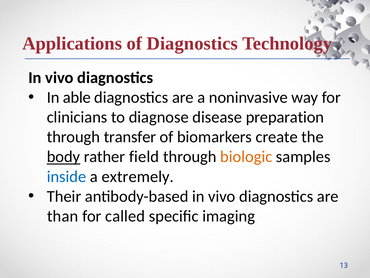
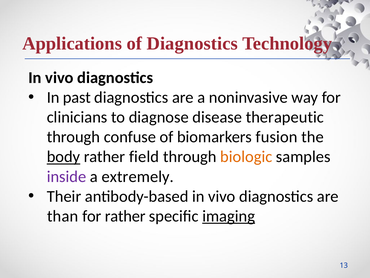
able: able -> past (77, 97)
preparation: preparation -> therapeutic (285, 117)
transfer: transfer -> confuse (130, 137)
create: create -> fusion (277, 137)
inside colour: blue -> purple (67, 176)
for called: called -> rather (125, 216)
imaging underline: none -> present (229, 216)
